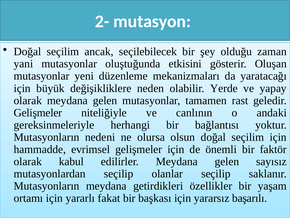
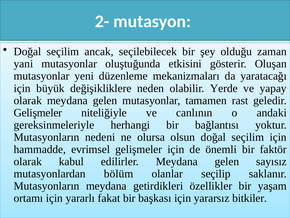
mutasyonlardan seçilip: seçilip -> bölüm (119, 173)
başarılı: başarılı -> bitkiler (250, 198)
